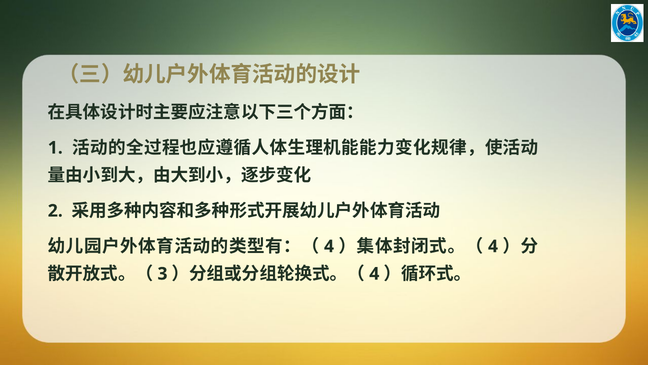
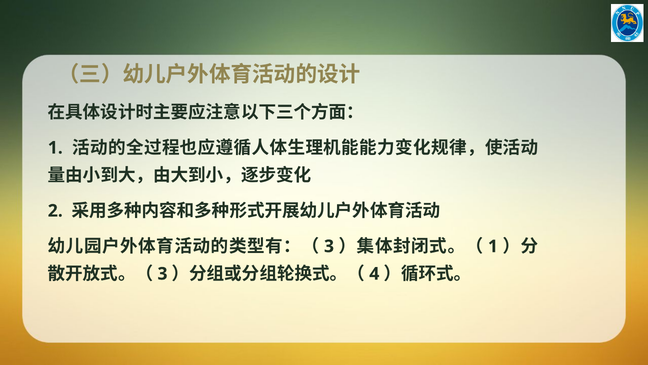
4: 4 -> 3 (329, 246)
4: 4 -> 1 (493, 246)
